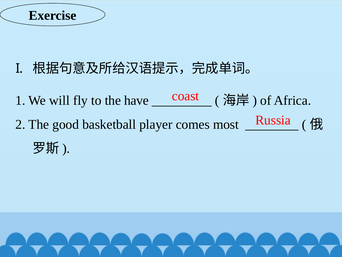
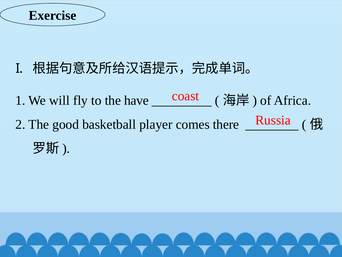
most: most -> there (226, 124)
